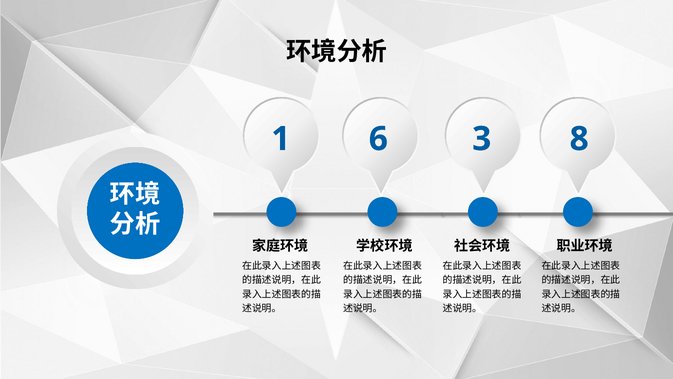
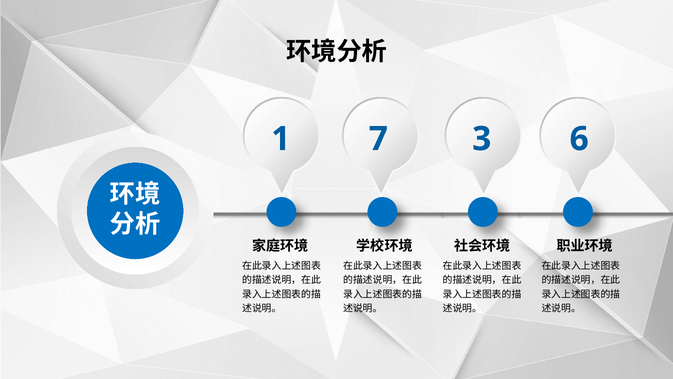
6: 6 -> 7 (378, 139)
8: 8 -> 6 (579, 139)
